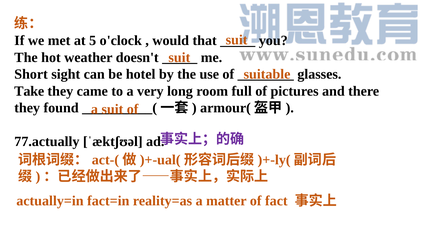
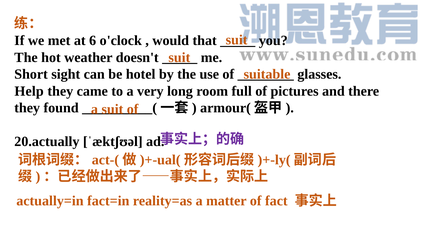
5: 5 -> 6 (93, 40)
Take: Take -> Help (29, 91)
77.actually: 77.actually -> 20.actually (47, 142)
